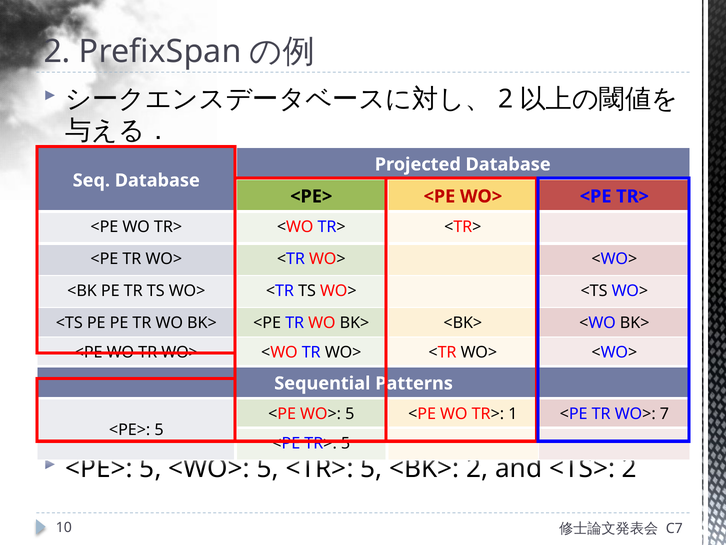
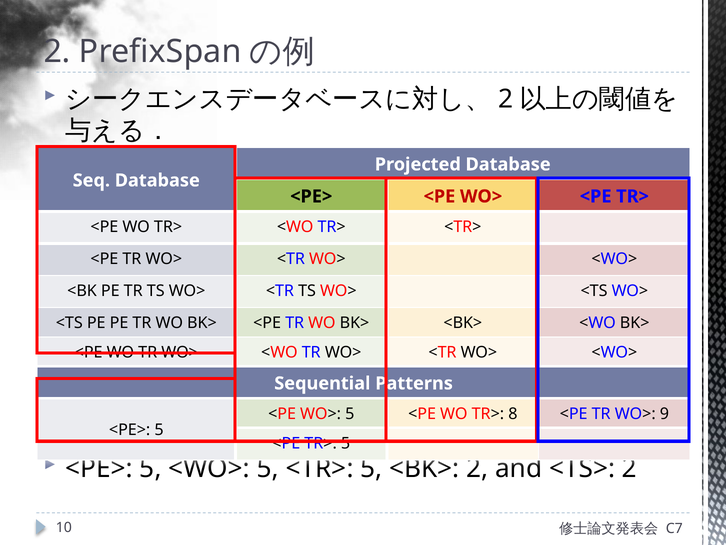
1: 1 -> 8 (513, 414)
7: 7 -> 9 (664, 414)
